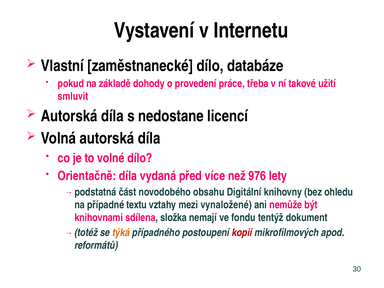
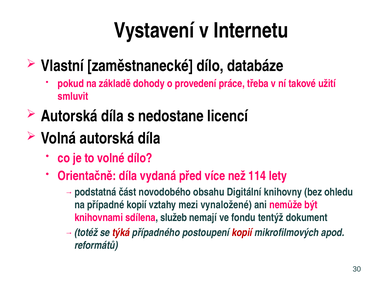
976: 976 -> 114 (257, 176)
případné textu: textu -> kopií (137, 205)
složka: složka -> služeb (174, 218)
týká colour: orange -> red (121, 233)
